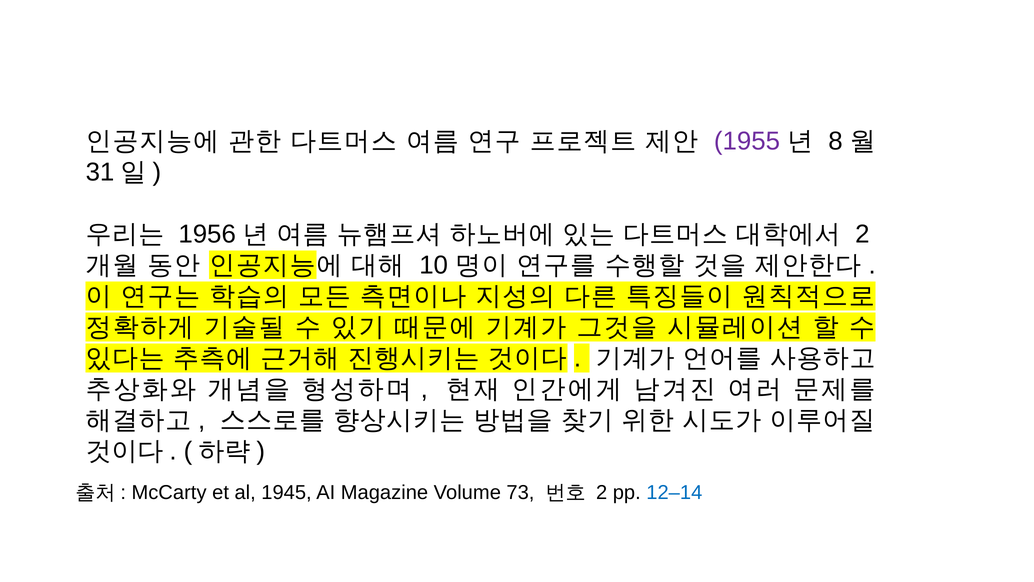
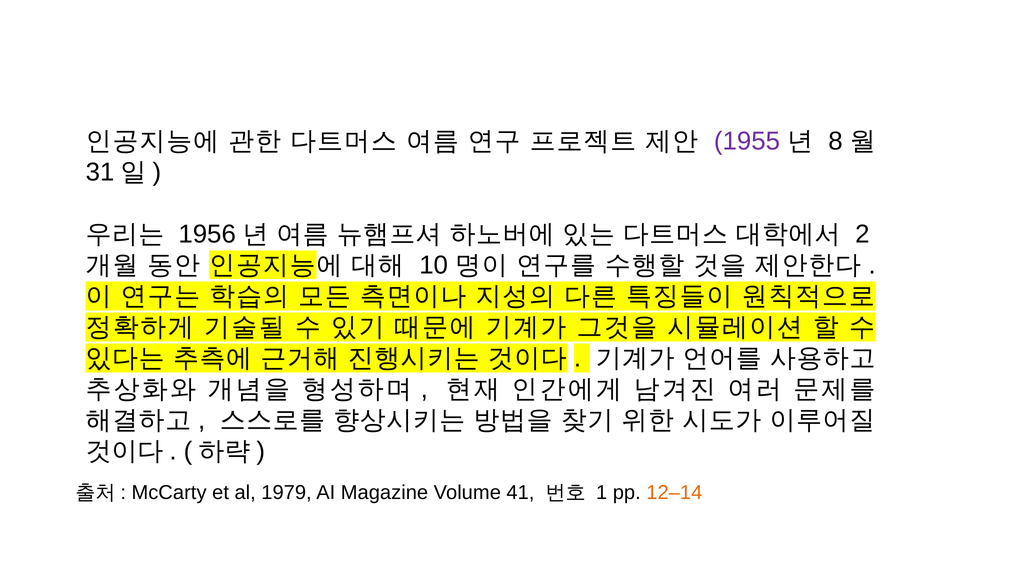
1945: 1945 -> 1979 (287, 492)
73: 73 -> 41 (520, 492)
2: 2 -> 1 (602, 492)
12–14 colour: blue -> orange (674, 492)
